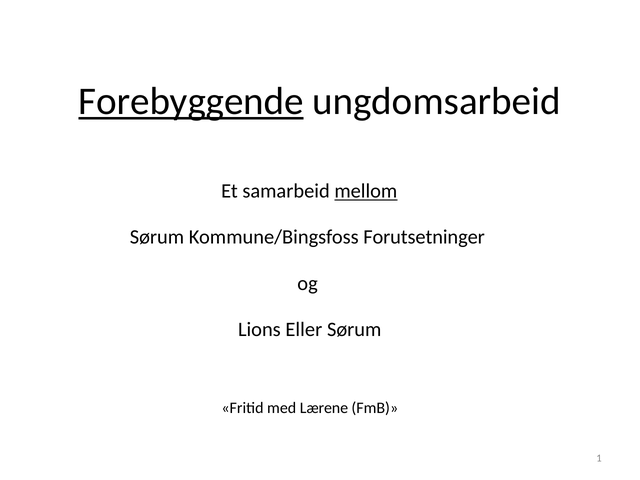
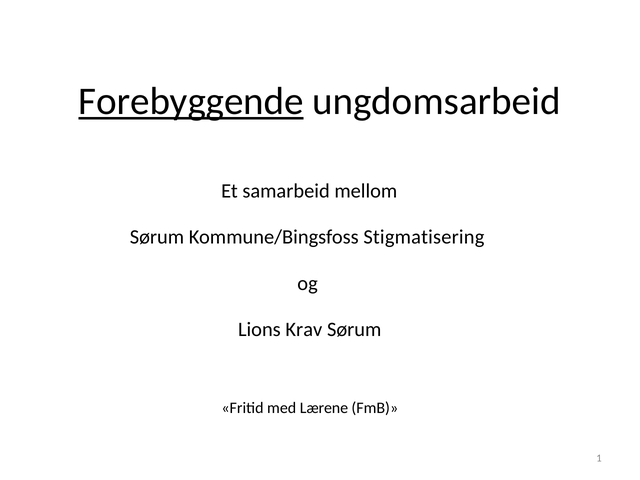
mellom underline: present -> none (366, 191)
Forutsetninger: Forutsetninger -> Stigmatisering (424, 237)
Eller: Eller -> Krav (304, 329)
